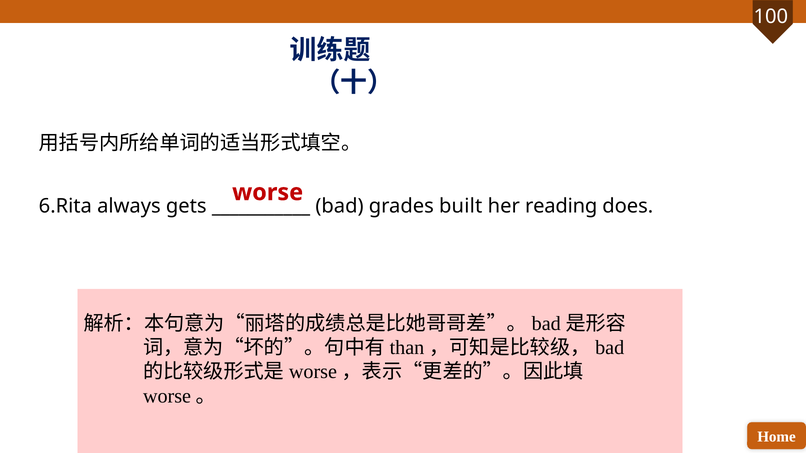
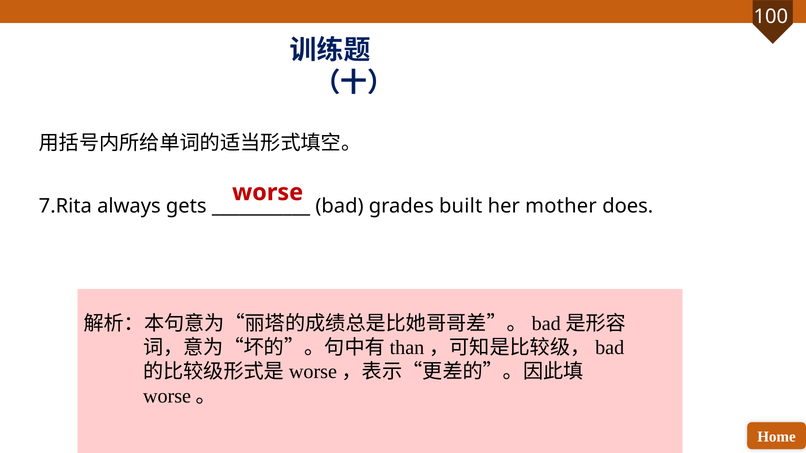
6.Rita: 6.Rita -> 7.Rita (65, 206)
reading: reading -> mother (561, 206)
